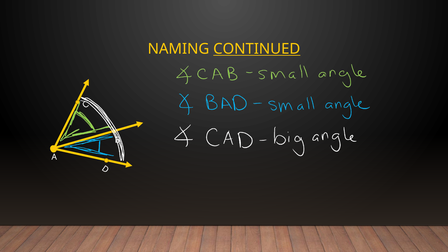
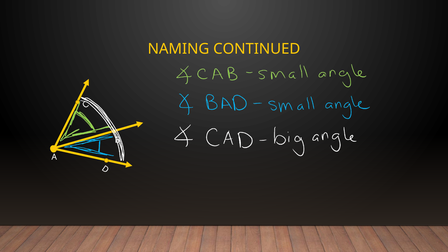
CONTINUED underline: present -> none (257, 49)
